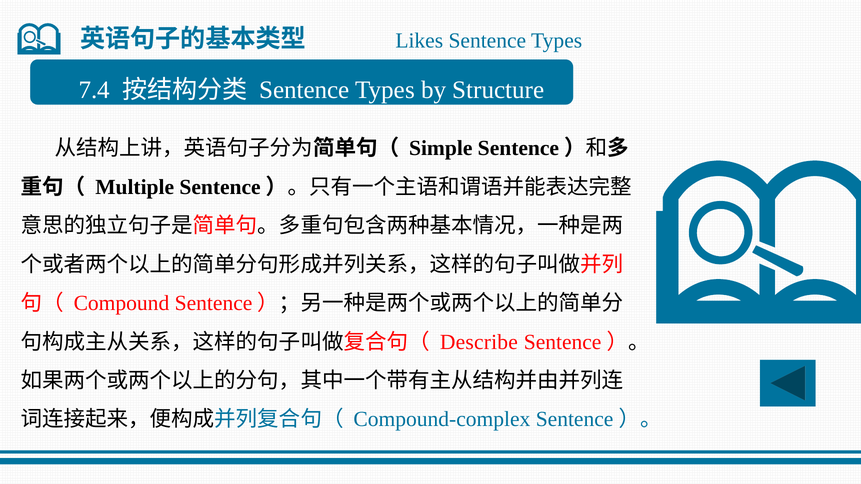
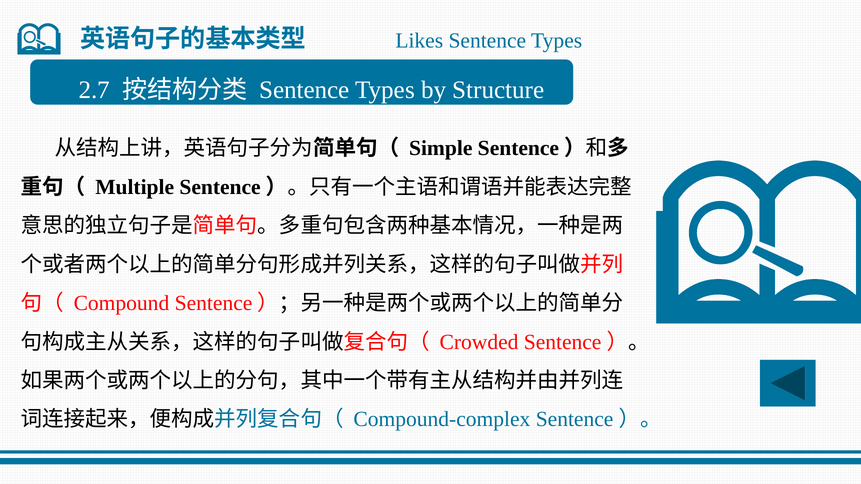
7.4: 7.4 -> 2.7 (94, 90)
Describe: Describe -> Crowded (479, 342)
